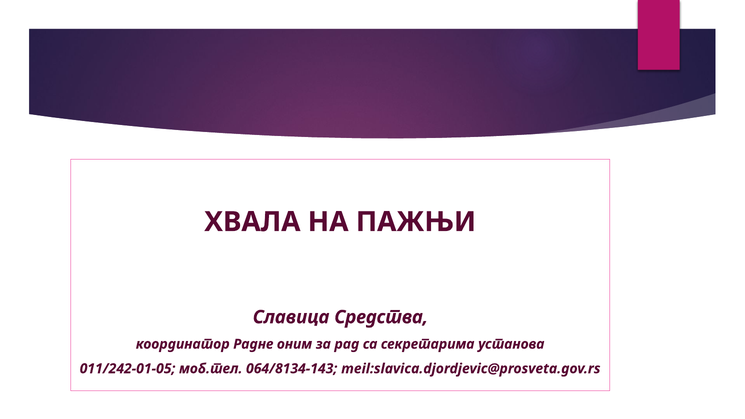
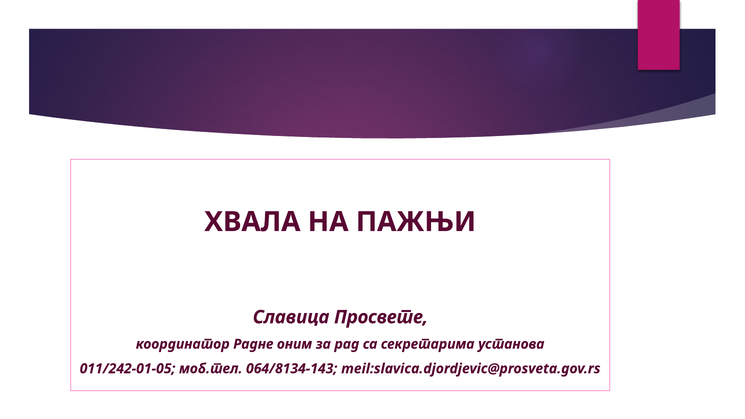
Средства: Средства -> Просвете (381, 317)
